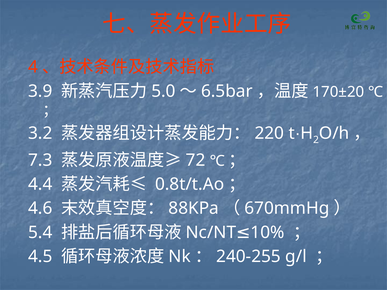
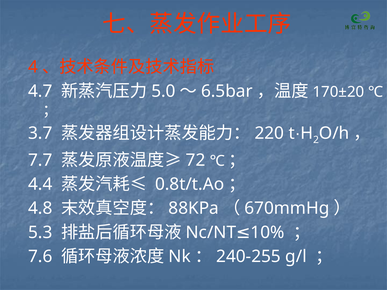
3.9: 3.9 -> 4.7 (40, 91)
3.2: 3.2 -> 3.7 (40, 133)
7.3: 7.3 -> 7.7 (40, 160)
4.6: 4.6 -> 4.8 (40, 208)
5.4: 5.4 -> 5.3 (40, 233)
4.5: 4.5 -> 7.6 (40, 257)
